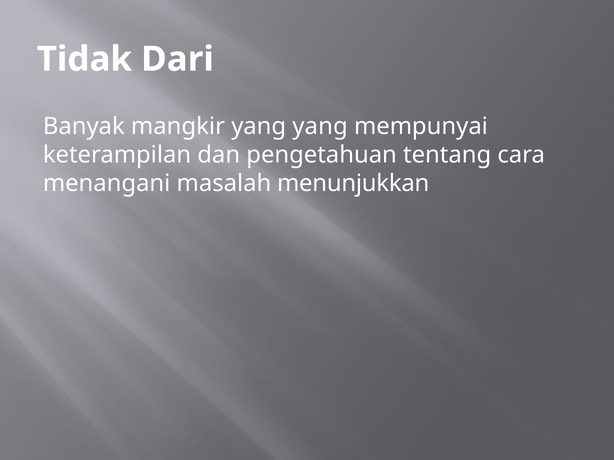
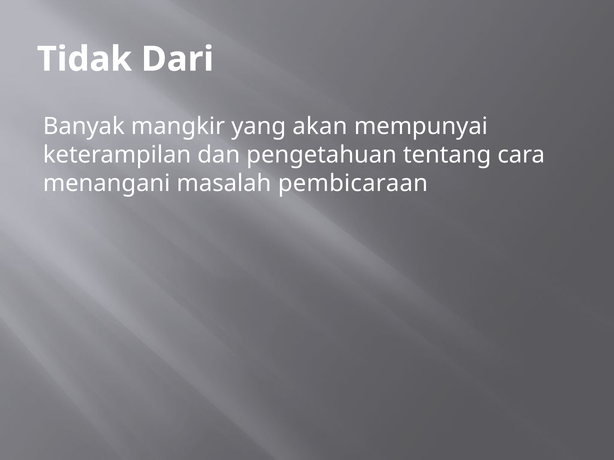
yang yang: yang -> akan (320, 126)
menunjukkan: menunjukkan -> pembicaraan (353, 184)
